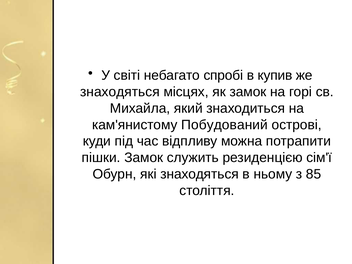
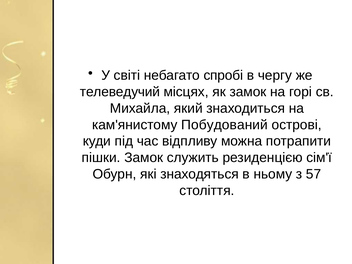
купив: купив -> чергу (275, 75)
знаходяться: знаходяться -> телеведучий (120, 92)
85: 85 -> 57 (314, 174)
